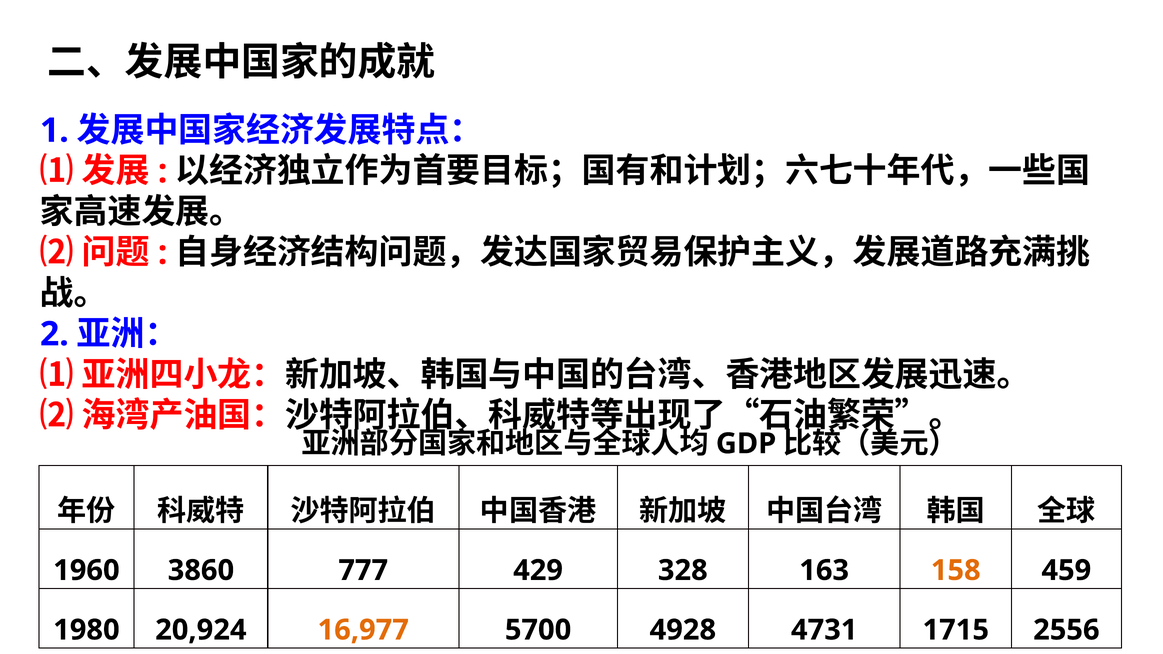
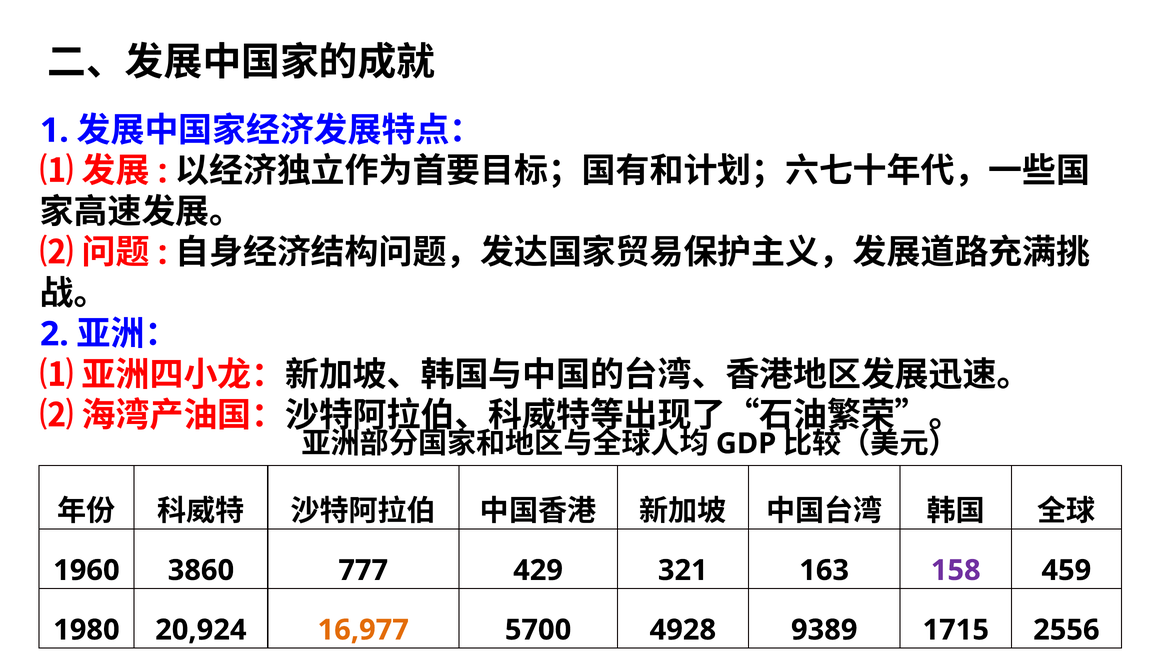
328: 328 -> 321 (683, 571)
158 colour: orange -> purple (956, 571)
4731: 4731 -> 9389 (824, 630)
